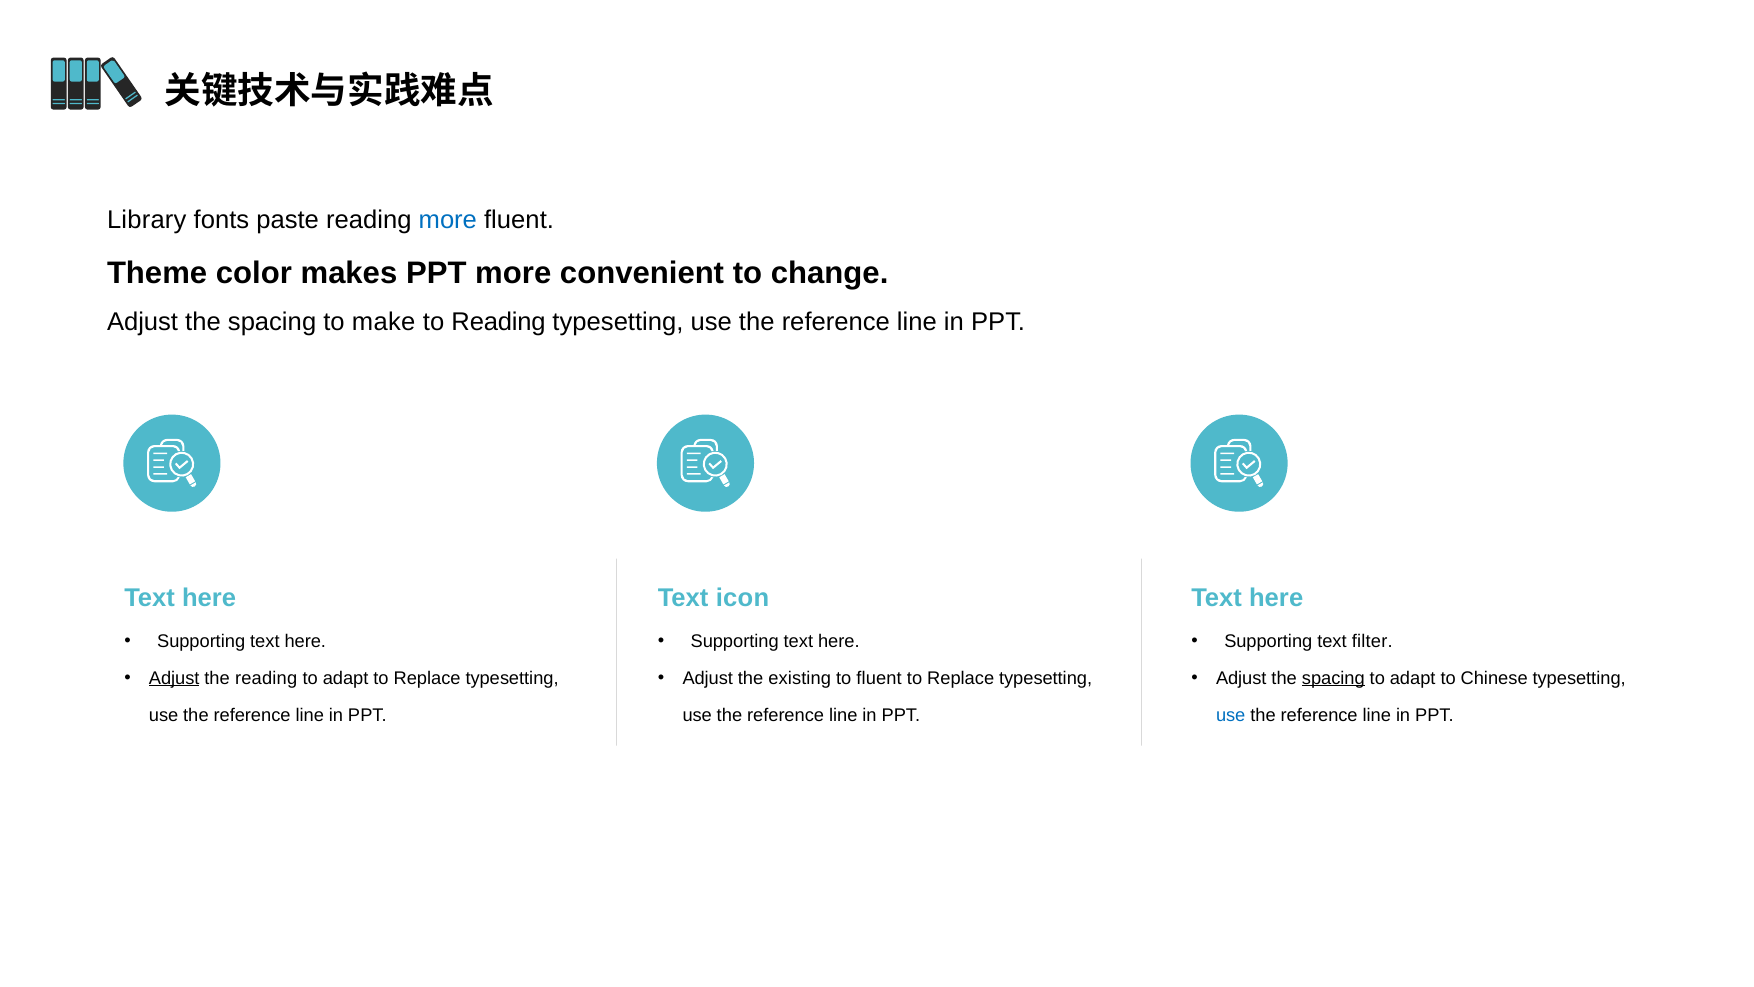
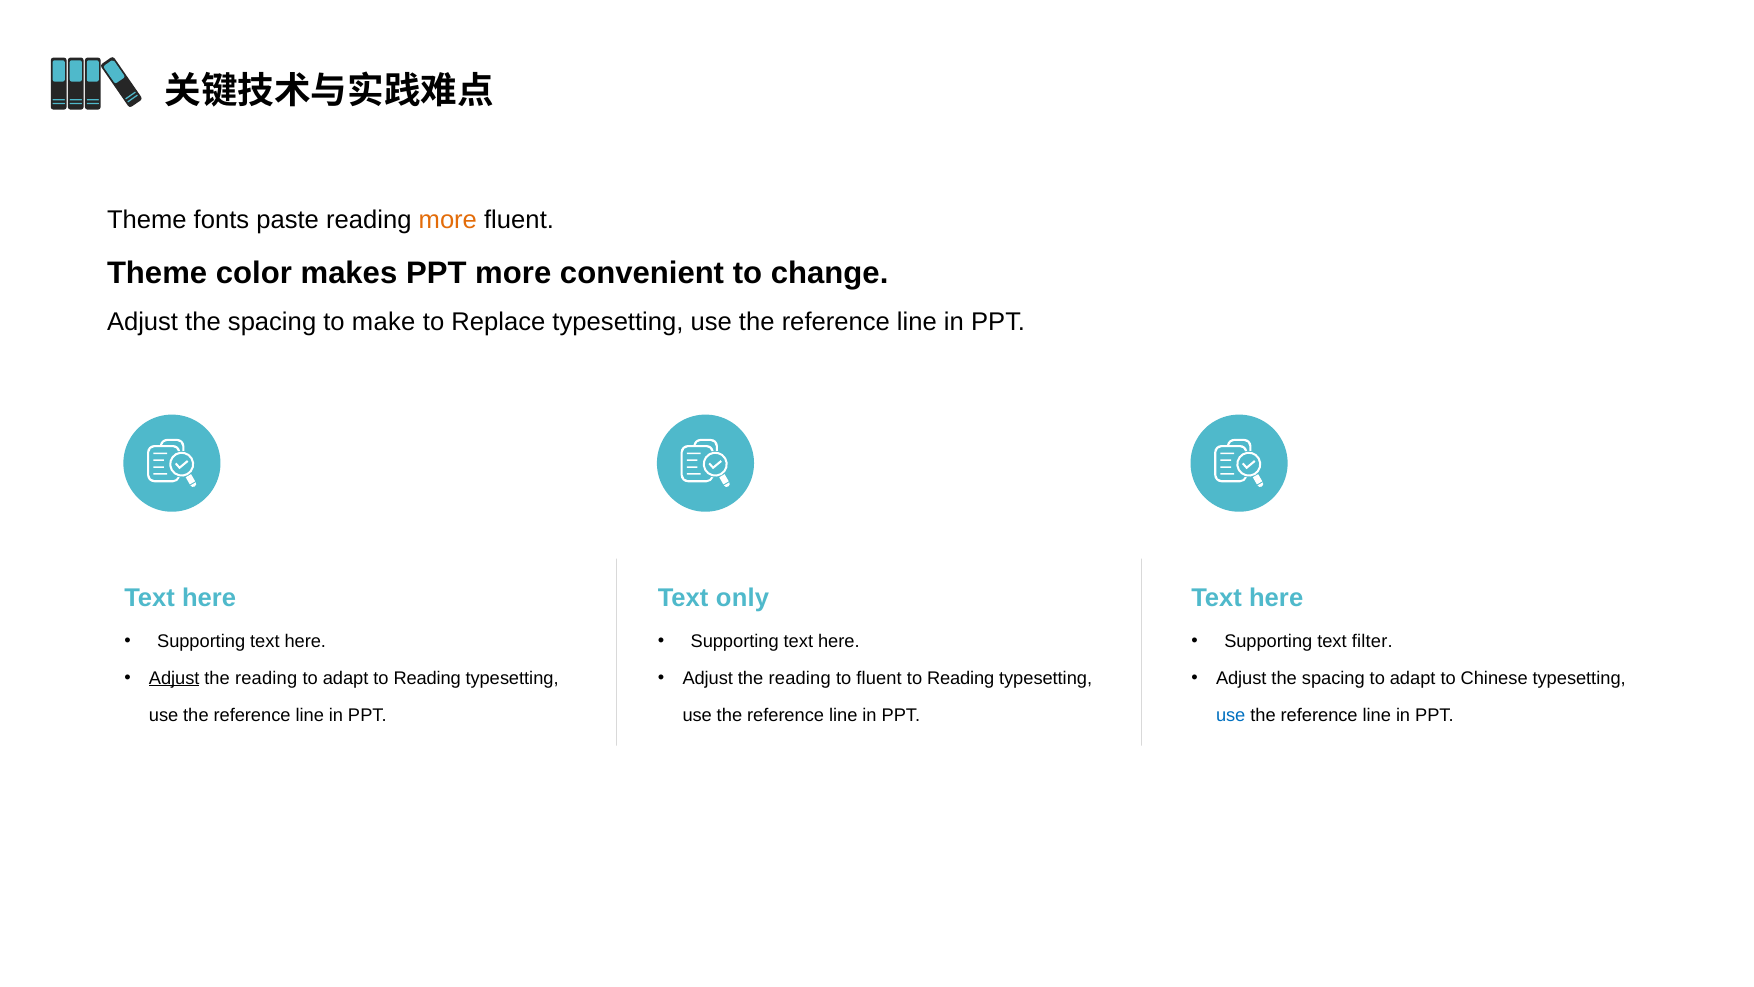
Library: Library -> Theme (147, 220)
more colour: blue -> orange (448, 220)
to Reading: Reading -> Replace (498, 322)
icon: icon -> only (743, 598)
adapt to Replace: Replace -> Reading (427, 678)
existing: existing -> reading (800, 678)
Replace: Replace -> Reading (961, 678)
spacing underline: present -> none (1333, 678)
